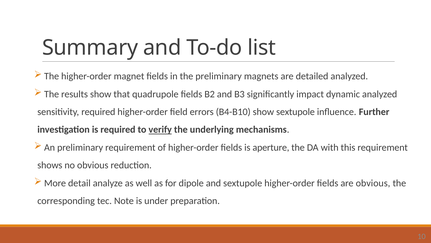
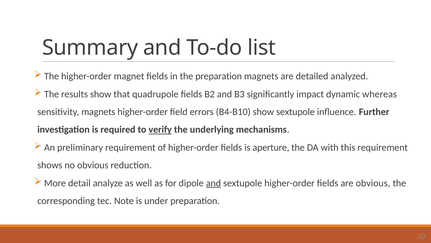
the preliminary: preliminary -> preparation (219, 76)
dynamic analyzed: analyzed -> whereas (380, 94)
sensitivity required: required -> magnets (98, 112)
and underline: none -> present (213, 183)
